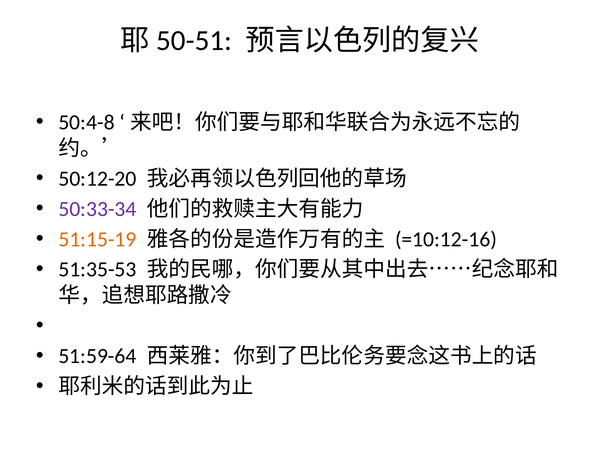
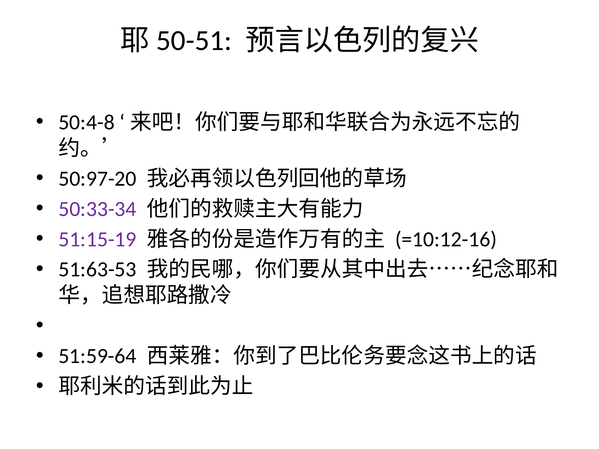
50:12-20: 50:12-20 -> 50:97-20 (97, 179)
51:15-19 colour: orange -> purple (97, 239)
51:35-53: 51:35-53 -> 51:63-53 (97, 270)
